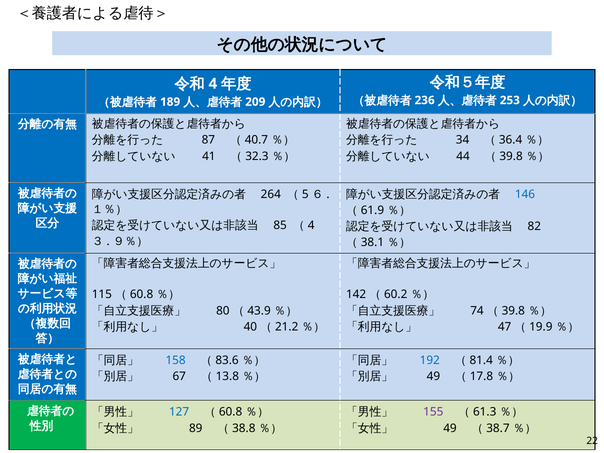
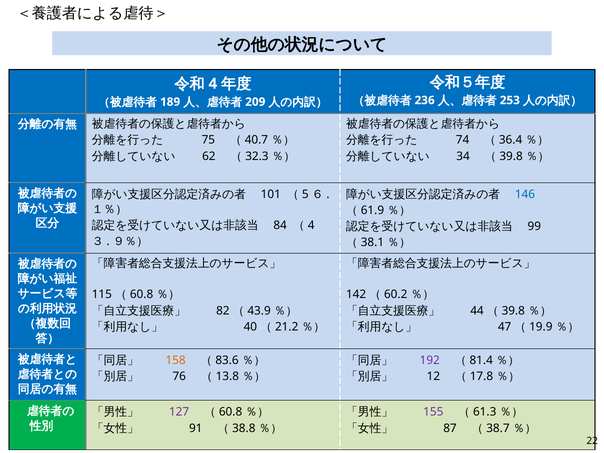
87: 87 -> 75 (208, 140)
34: 34 -> 74 (463, 140)
41: 41 -> 62 (209, 156)
44: 44 -> 34 (463, 156)
264: 264 -> 101 (271, 194)
85: 85 -> 84 (280, 225)
82: 82 -> 99 (534, 227)
80: 80 -> 82 (223, 311)
74: 74 -> 44 (477, 311)
158 colour: blue -> orange (176, 360)
192 colour: blue -> purple (430, 360)
67: 67 -> 76 (179, 376)
49: 49 -> 12 (433, 376)
127 colour: blue -> purple (179, 412)
89: 89 -> 91 (196, 428)
49: 49 -> 87 (450, 428)
